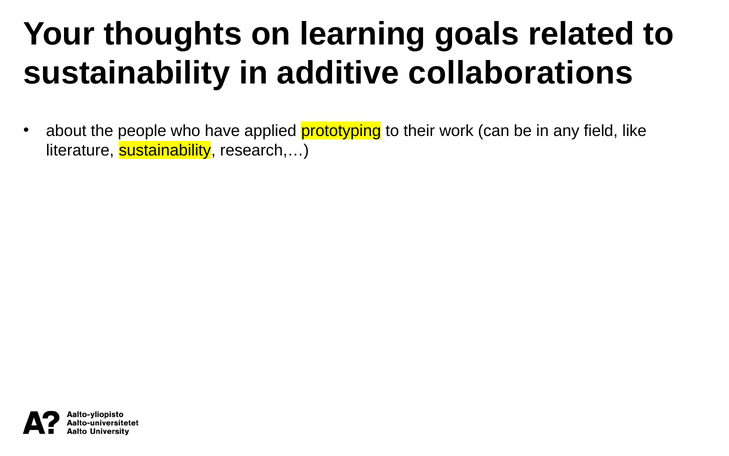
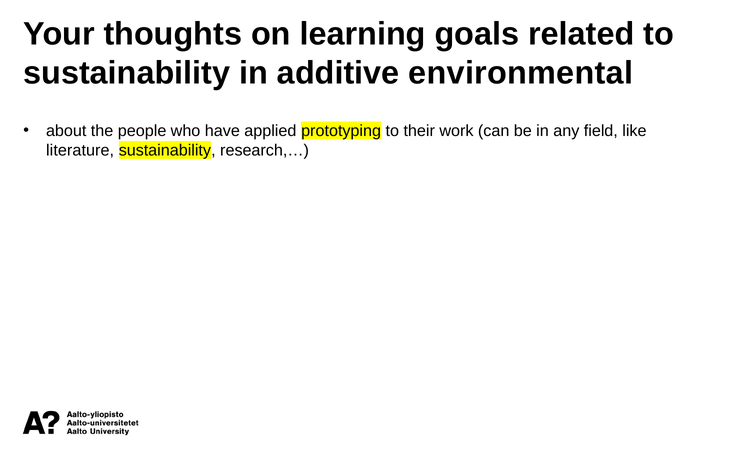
collaborations: collaborations -> environmental (521, 73)
